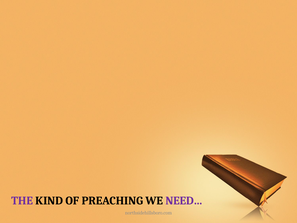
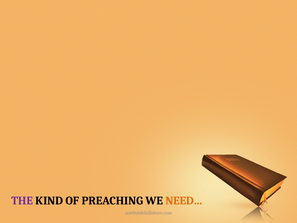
NEED… colour: purple -> orange (184, 200)
